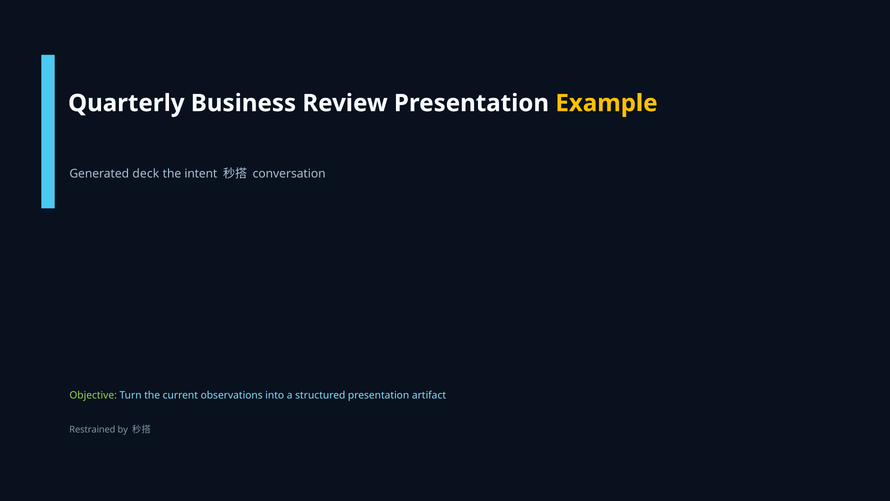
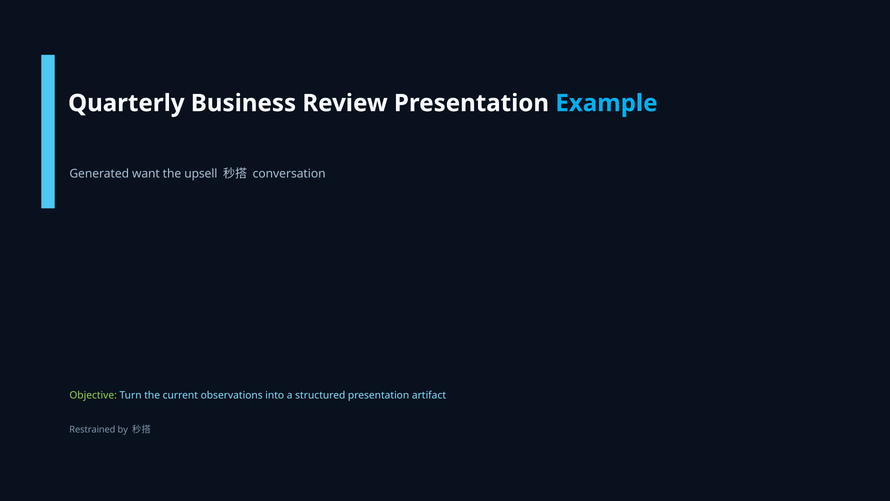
Example colour: yellow -> light blue (606, 103)
deck: deck -> want (146, 174)
intent: intent -> upsell (201, 174)
